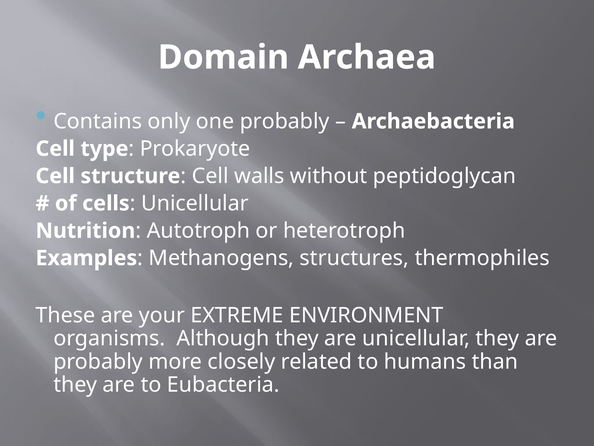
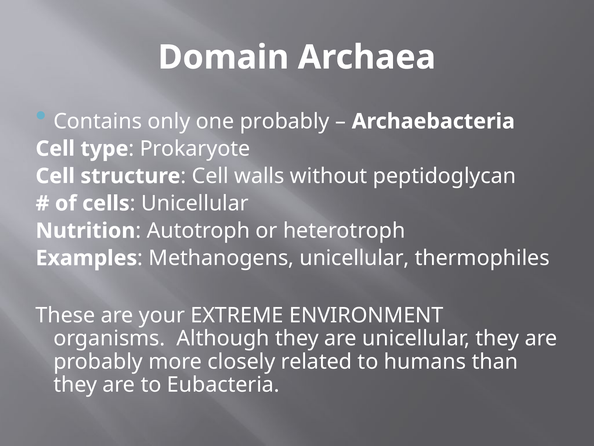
Methanogens structures: structures -> unicellular (354, 258)
